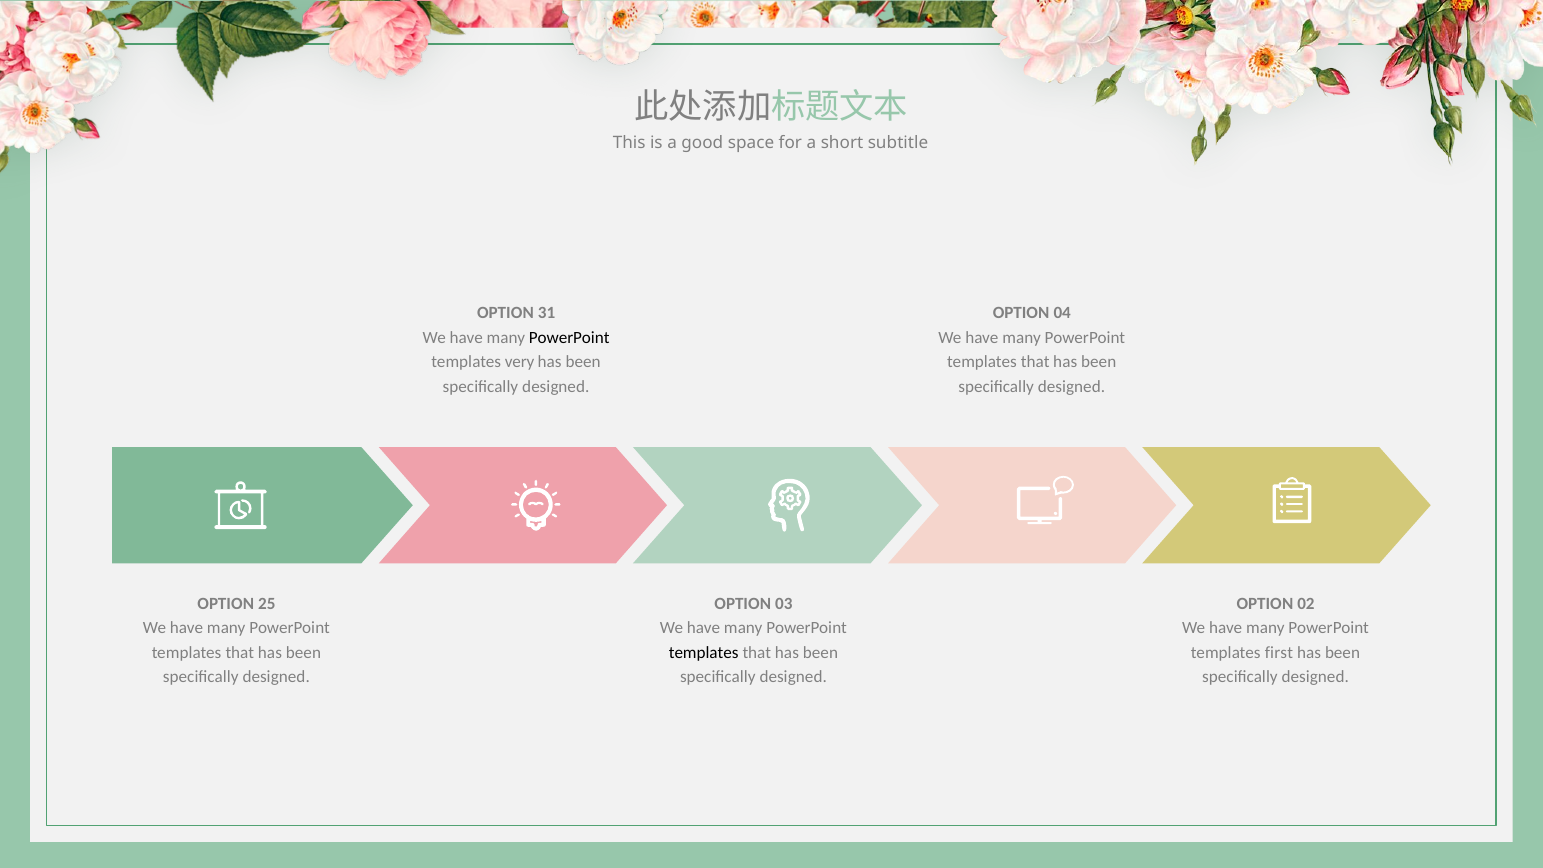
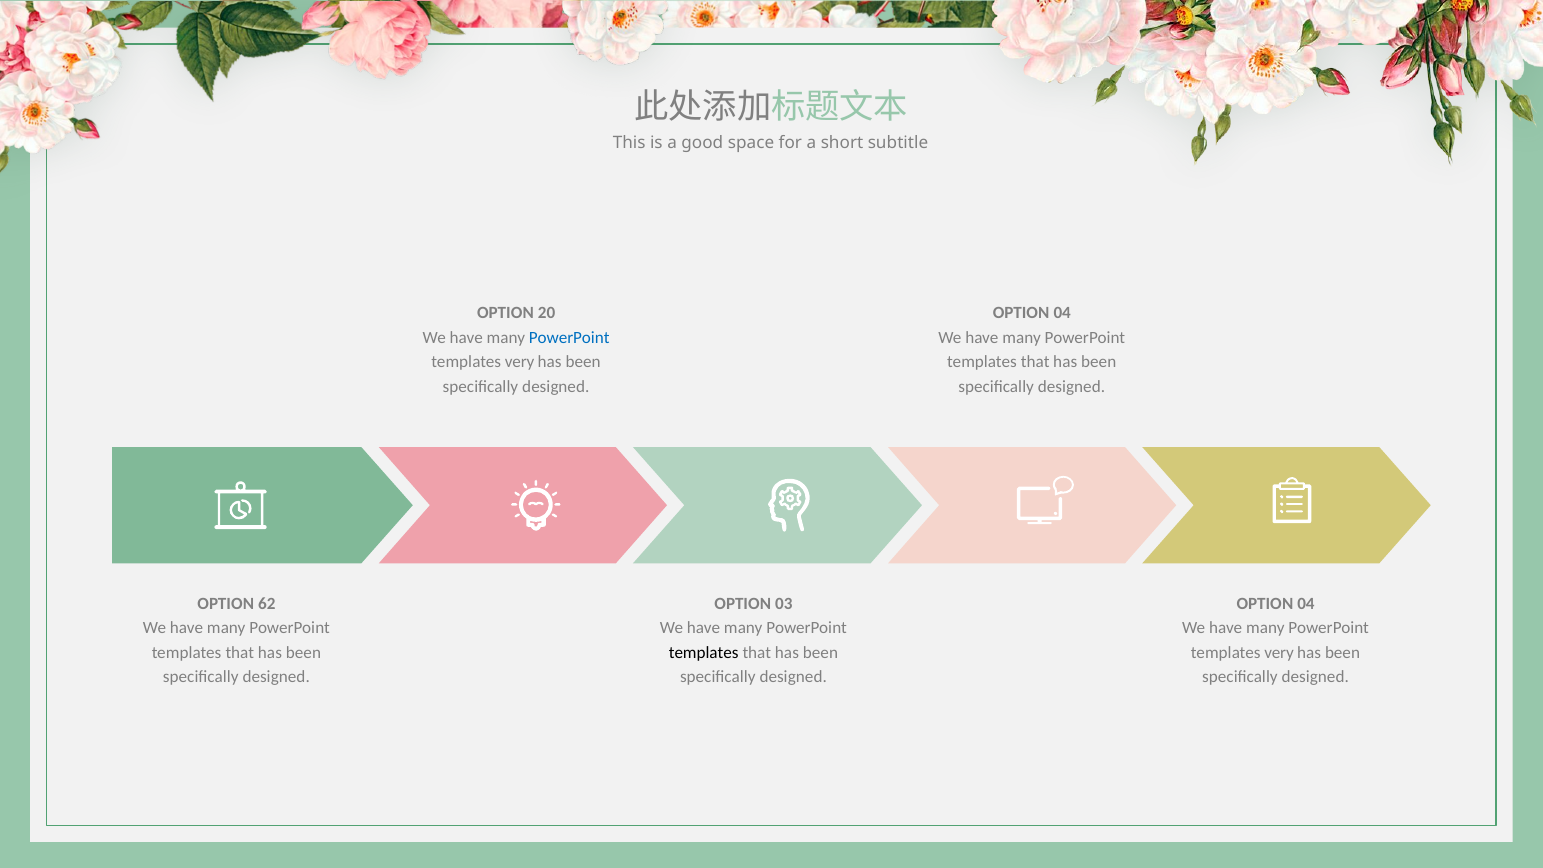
31: 31 -> 20 (547, 313)
PowerPoint colour: black -> blue (569, 338)
25: 25 -> 62 (267, 603)
02: 02 -> 04 (1306, 603)
first: first -> very (1279, 653)
